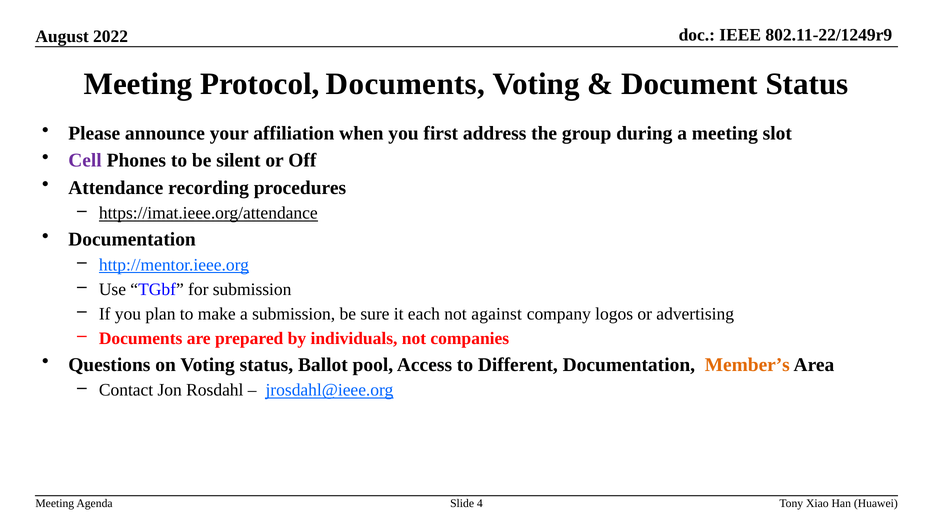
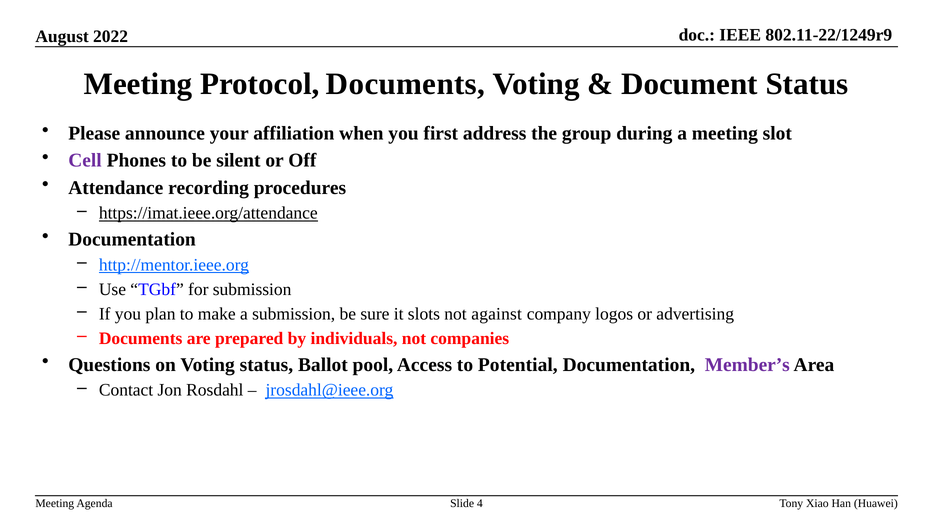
each: each -> slots (424, 314)
Different: Different -> Potential (518, 365)
Member’s colour: orange -> purple (747, 365)
